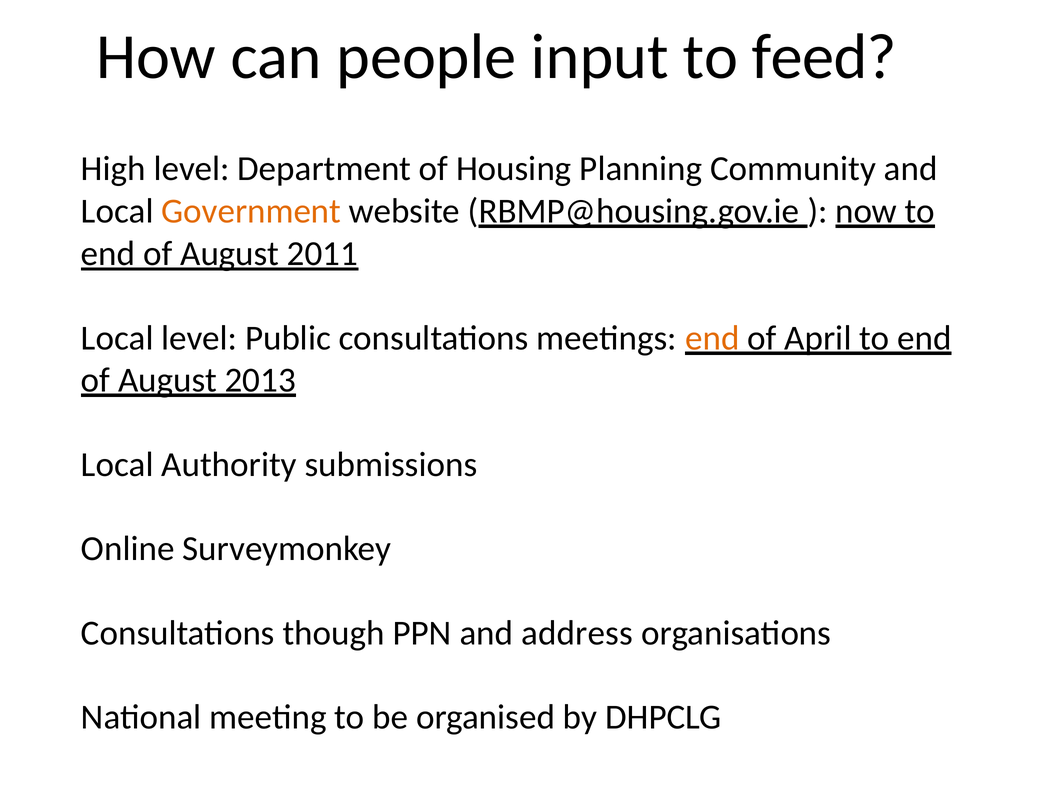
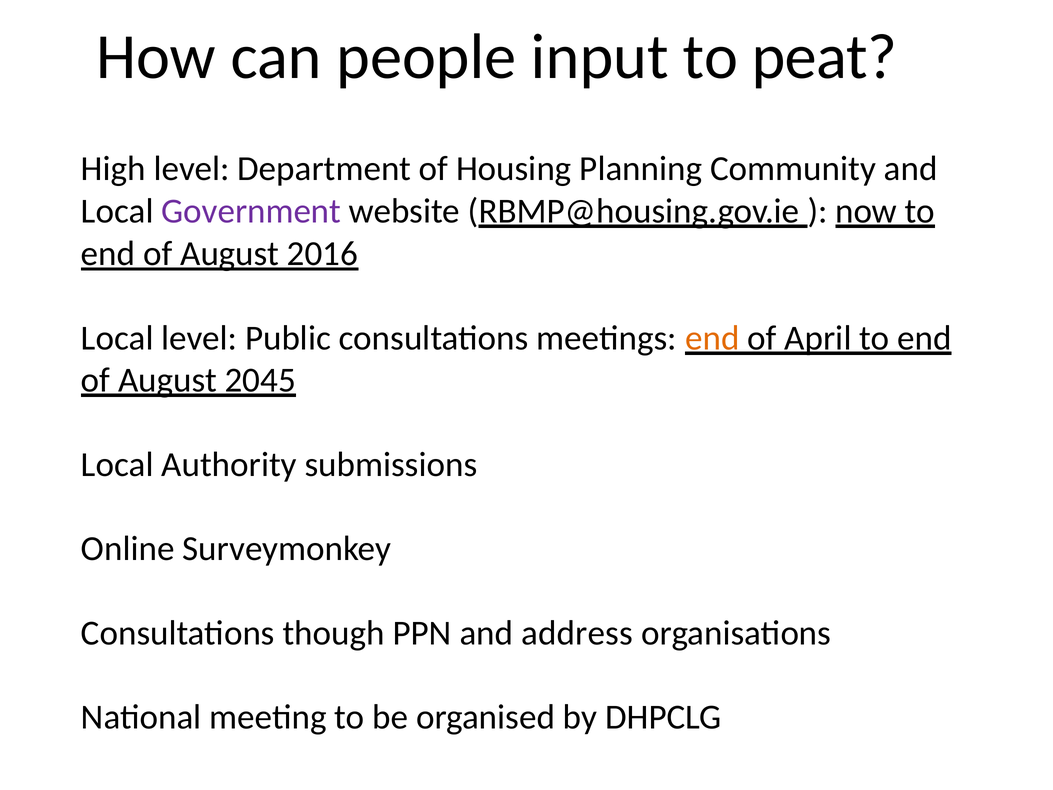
feed: feed -> peat (824, 57)
Government colour: orange -> purple (251, 211)
2011: 2011 -> 2016 (322, 254)
2013: 2013 -> 2045 (260, 380)
